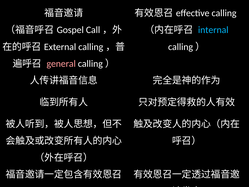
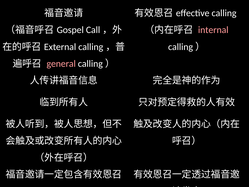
internal colour: light blue -> pink (213, 30)
